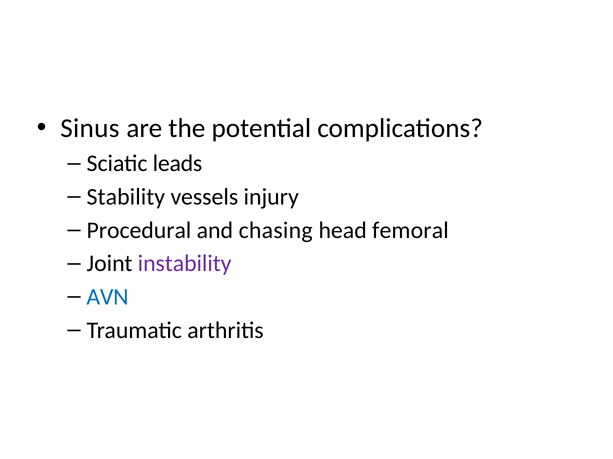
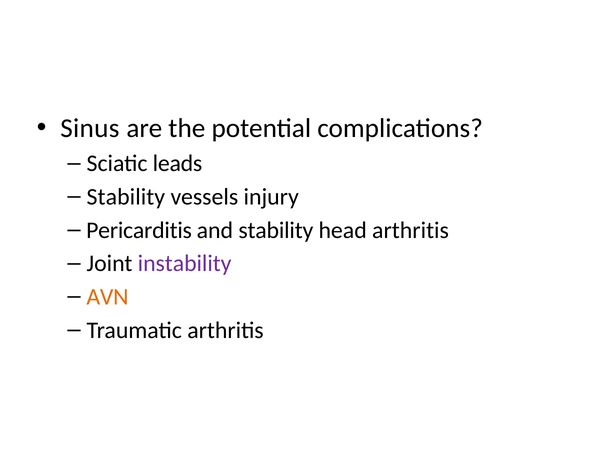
Procedural: Procedural -> Pericarditis (139, 231)
and chasing: chasing -> stability (276, 231)
head femoral: femoral -> arthritis (411, 231)
AVN colour: blue -> orange (107, 297)
